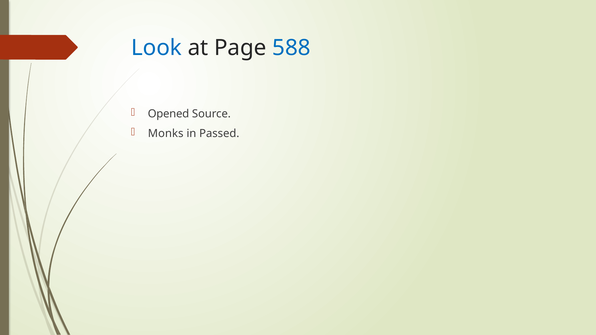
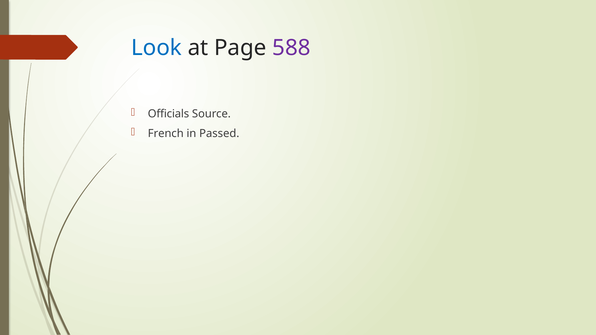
588 colour: blue -> purple (291, 48)
Opened: Opened -> Officials (168, 114)
Monks: Monks -> French (166, 134)
